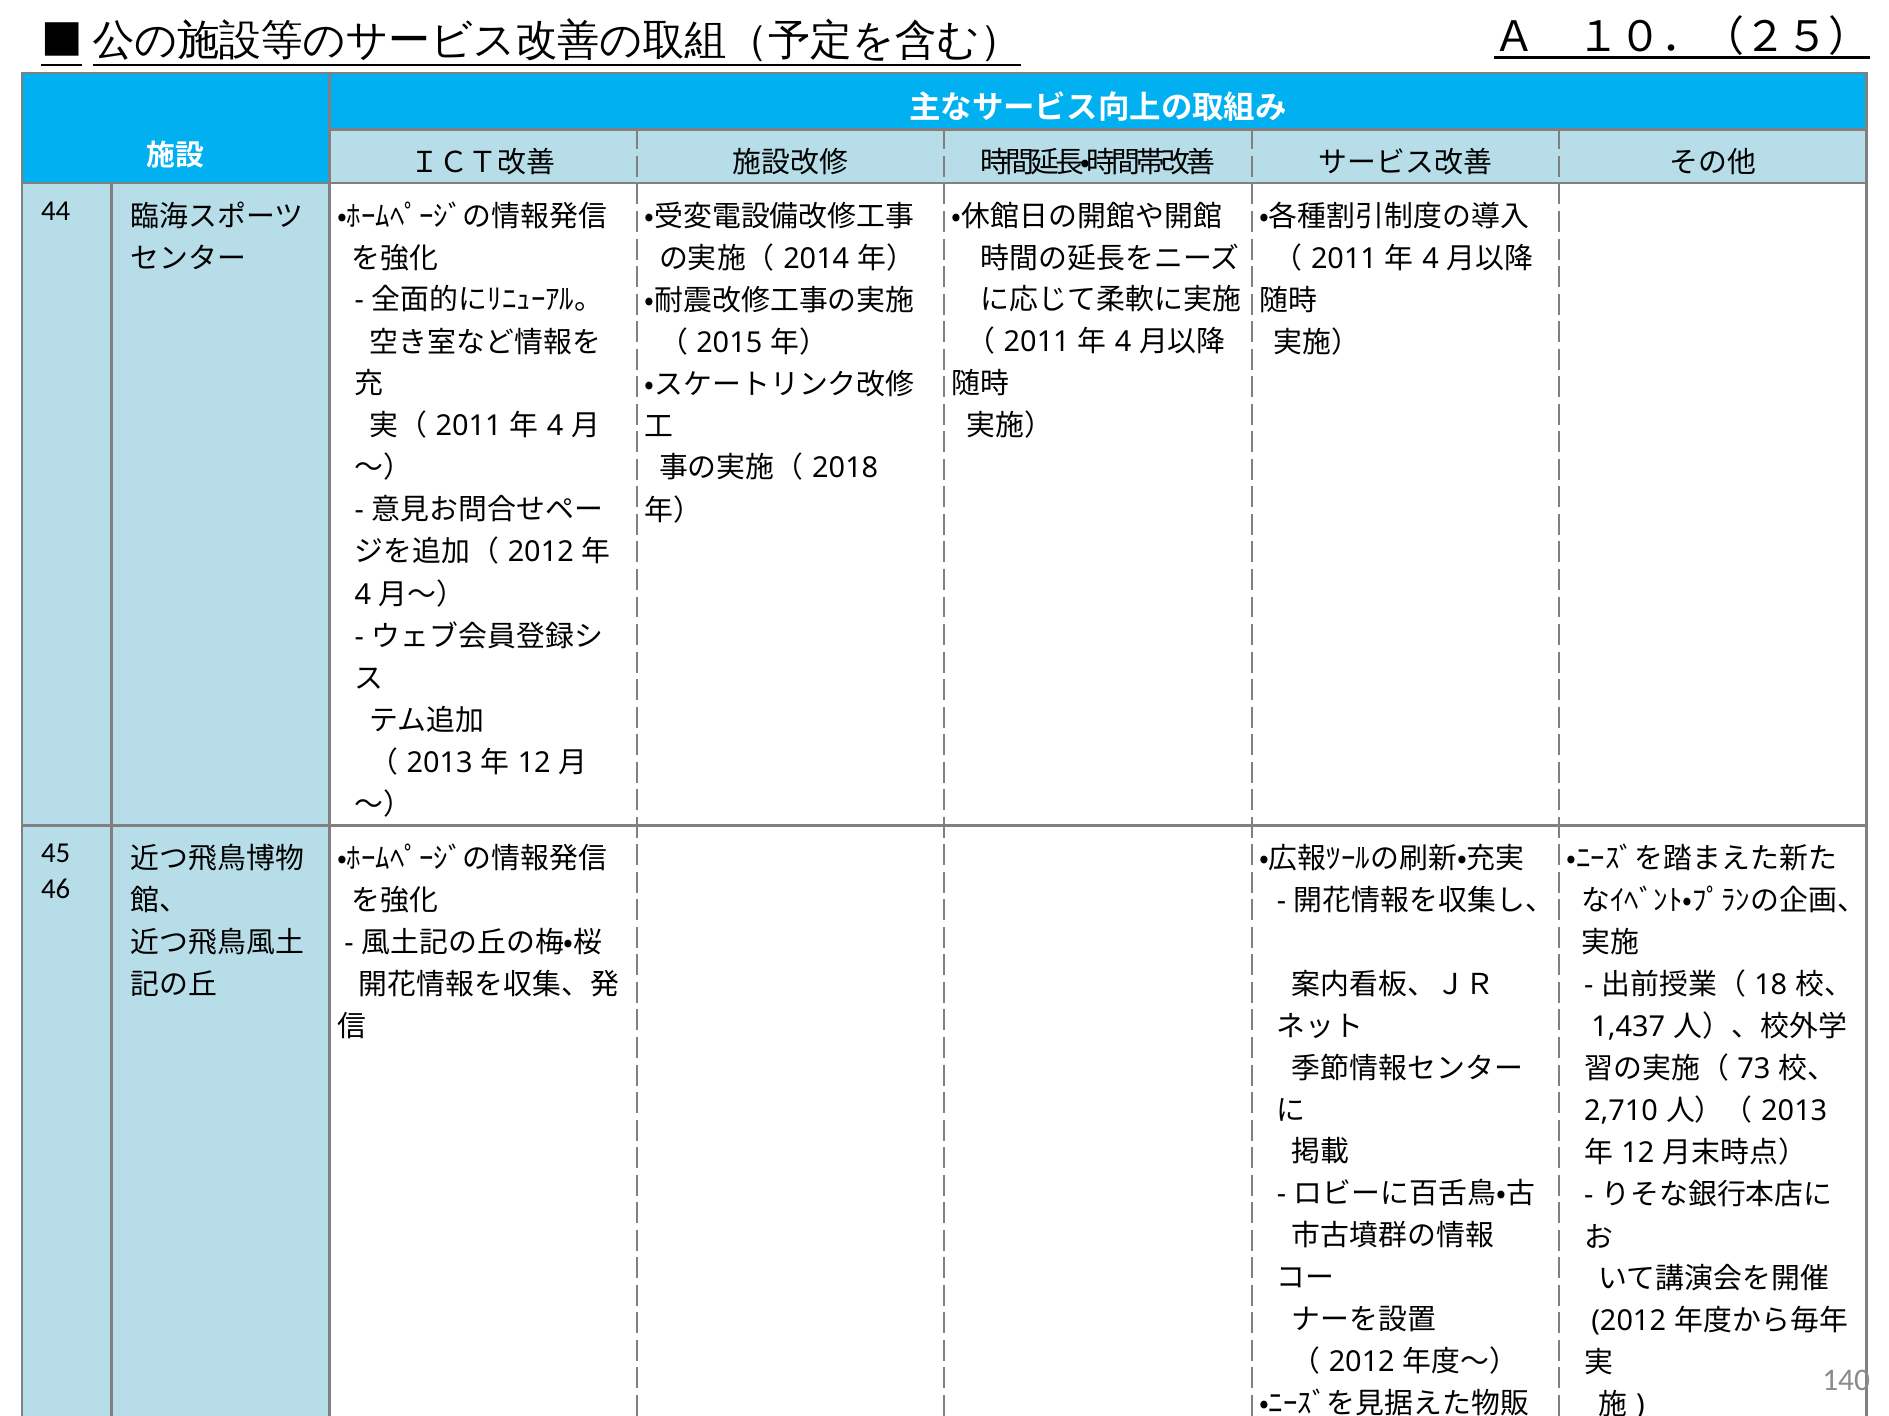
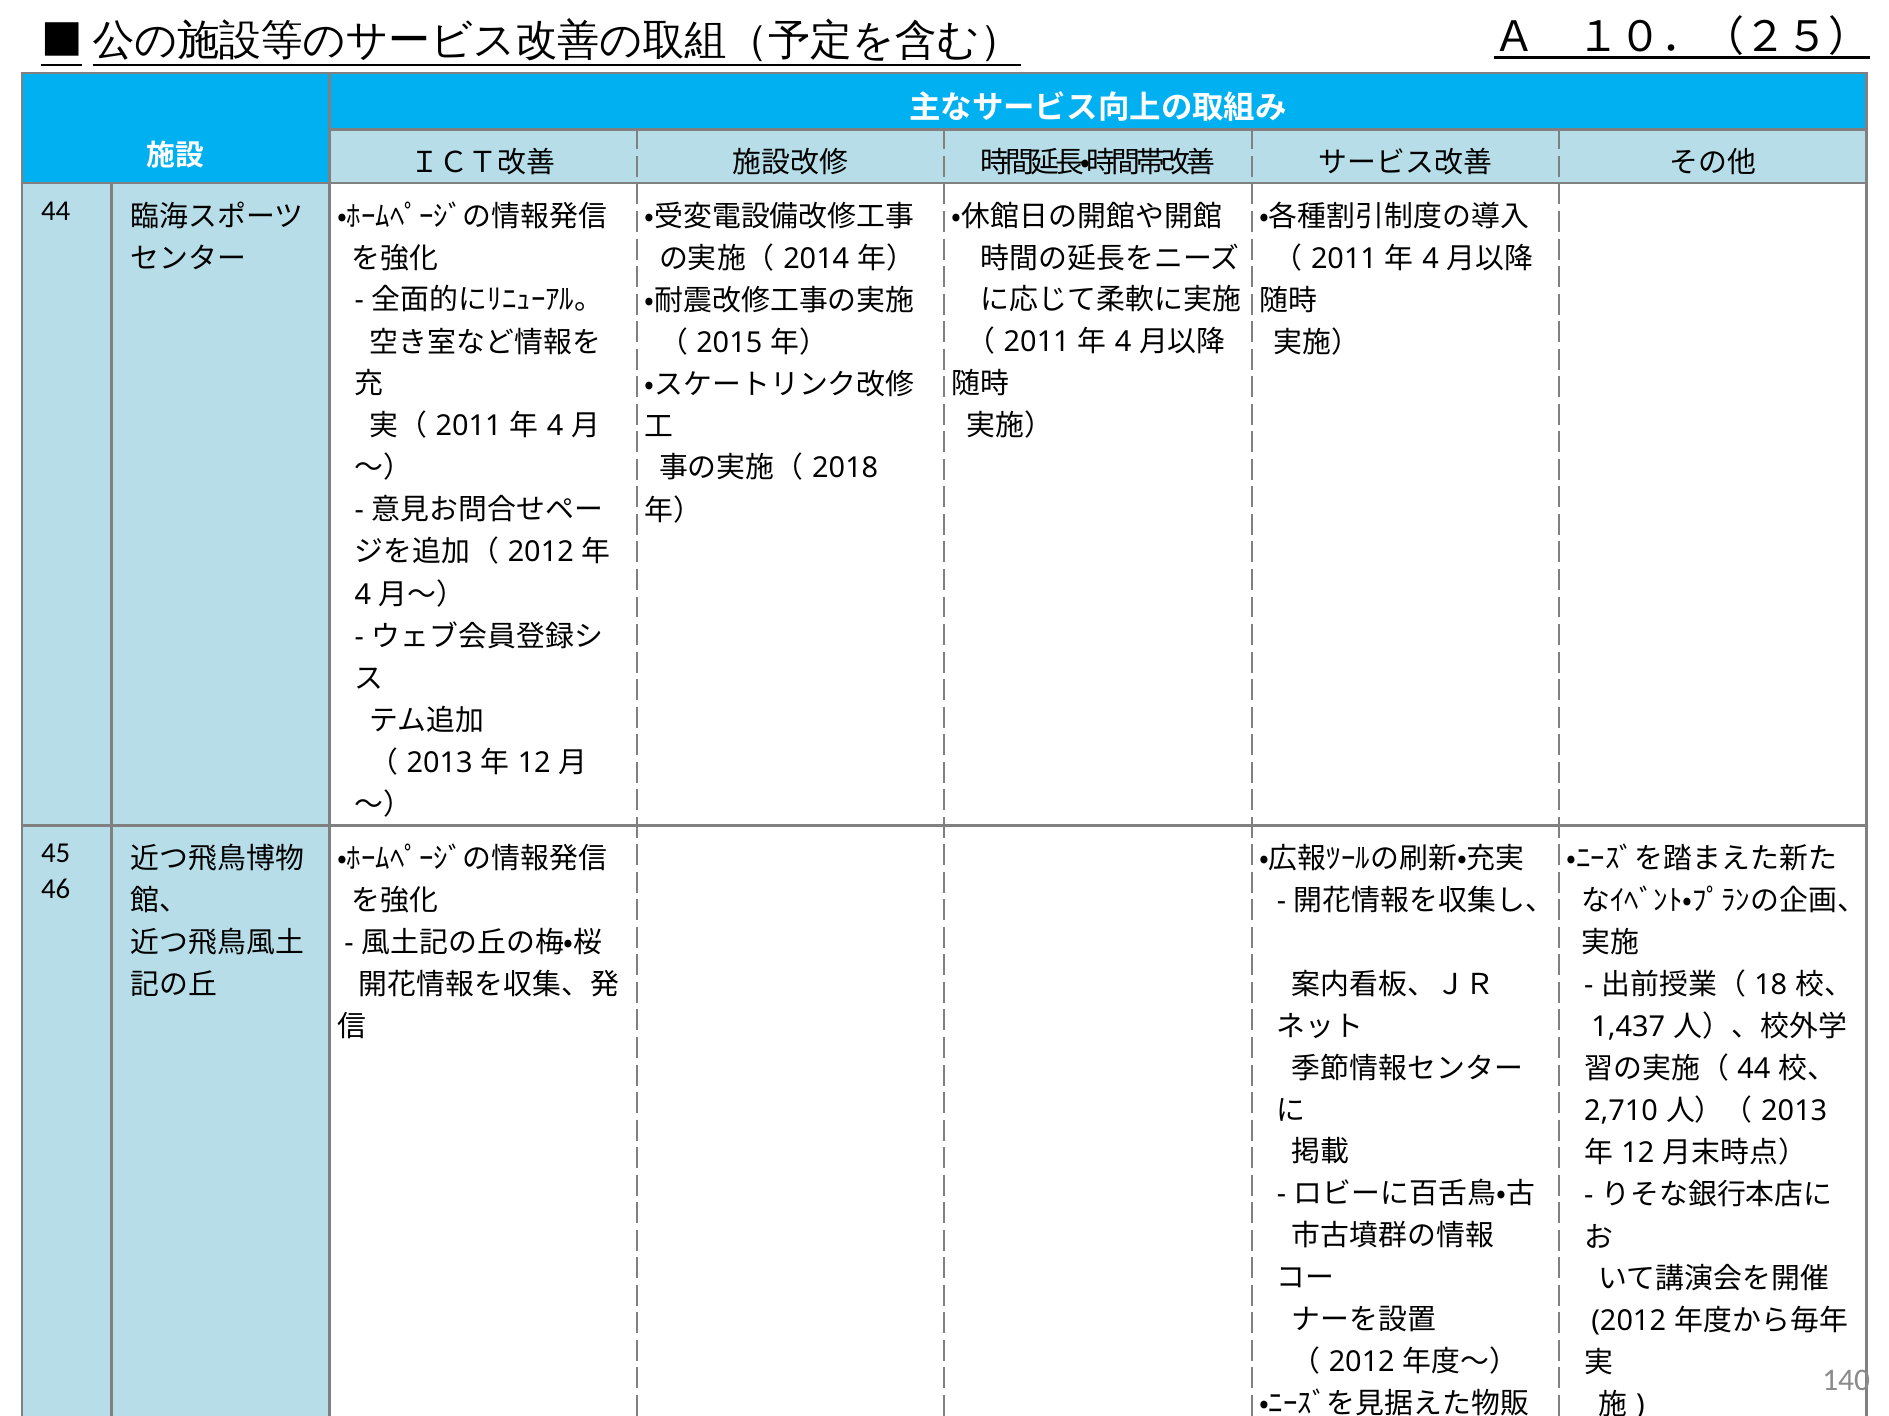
73: 73 -> 44 (1754, 1070)
